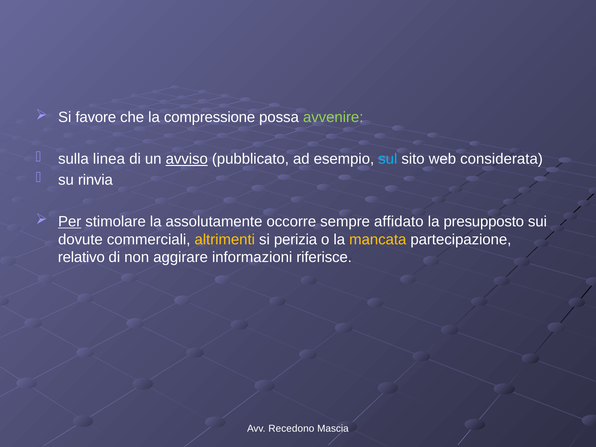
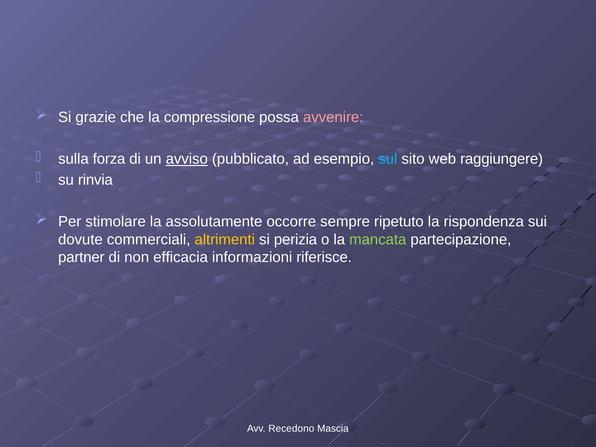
favore: favore -> grazie (96, 117)
avvenire colour: light green -> pink (333, 117)
linea: linea -> forza (109, 159)
considerata: considerata -> raggiungere (502, 159)
Per underline: present -> none (70, 222)
affidato: affidato -> ripetuto (399, 222)
presupposto: presupposto -> rispondenza (484, 222)
mancata colour: yellow -> light green (378, 239)
relativo: relativo -> partner (81, 257)
aggirare: aggirare -> efficacia (181, 257)
